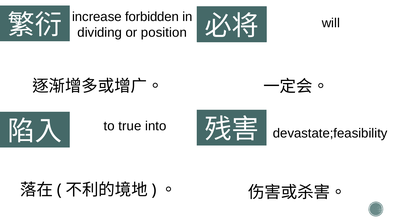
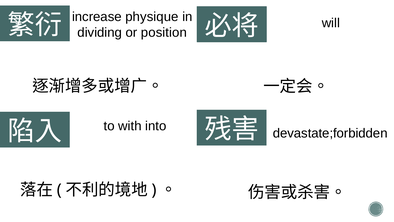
forbidden: forbidden -> physique (152, 17)
true: true -> with (130, 126)
devastate;feasibility: devastate;feasibility -> devastate;forbidden (330, 133)
